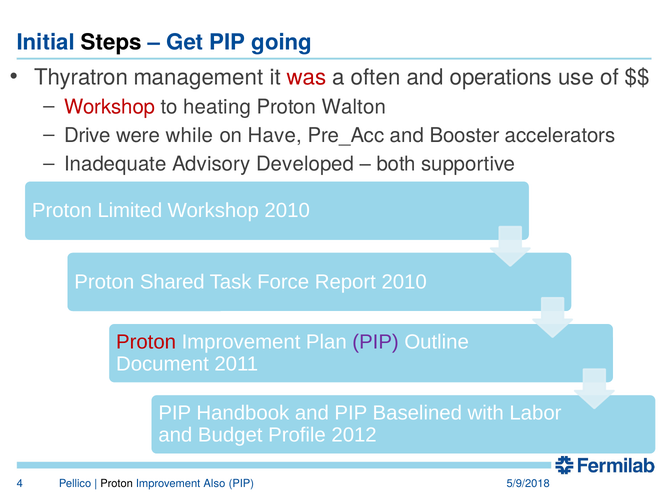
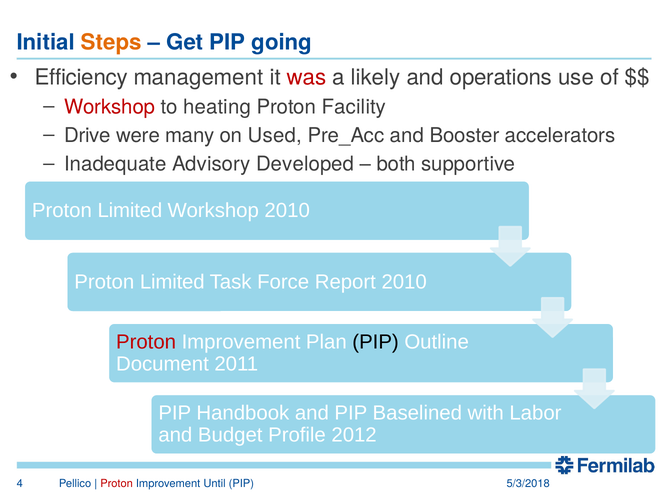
Steps colour: black -> orange (111, 43)
Thyratron: Thyratron -> Efficiency (81, 77)
often: often -> likely (376, 77)
Walton: Walton -> Facility (354, 107)
while: while -> many (190, 135)
Have: Have -> Used (275, 135)
Shared: Shared -> Limited (172, 282)
PIP colour: purple -> black (376, 342)
Proton colour: black -> red (117, 483)
Also: Also -> Until (214, 483)
5/9/2018: 5/9/2018 -> 5/3/2018 (528, 483)
